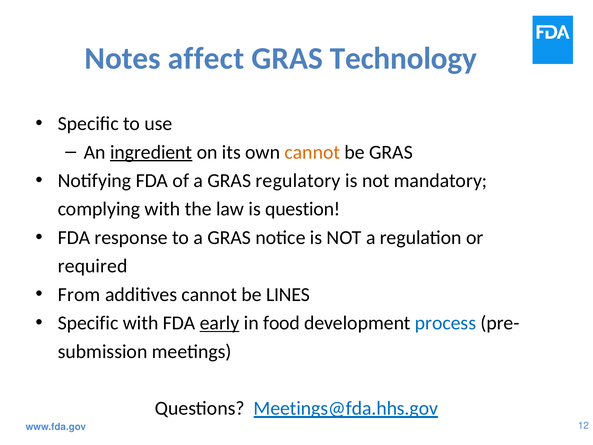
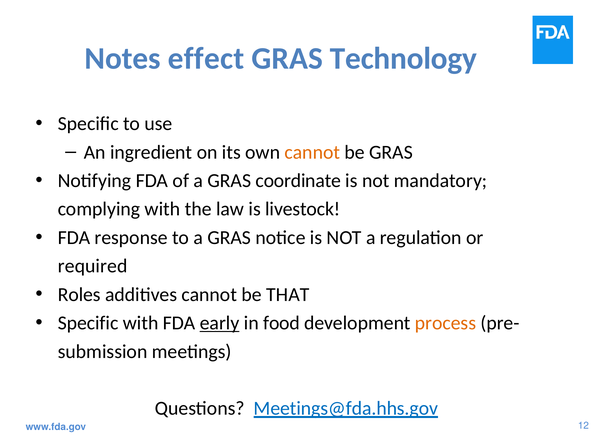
affect: affect -> effect (206, 59)
ingredient underline: present -> none (151, 152)
regulatory: regulatory -> coordinate (298, 181)
question: question -> livestock (303, 209)
From: From -> Roles (79, 294)
LINES: LINES -> THAT (288, 294)
process colour: blue -> orange (446, 323)
